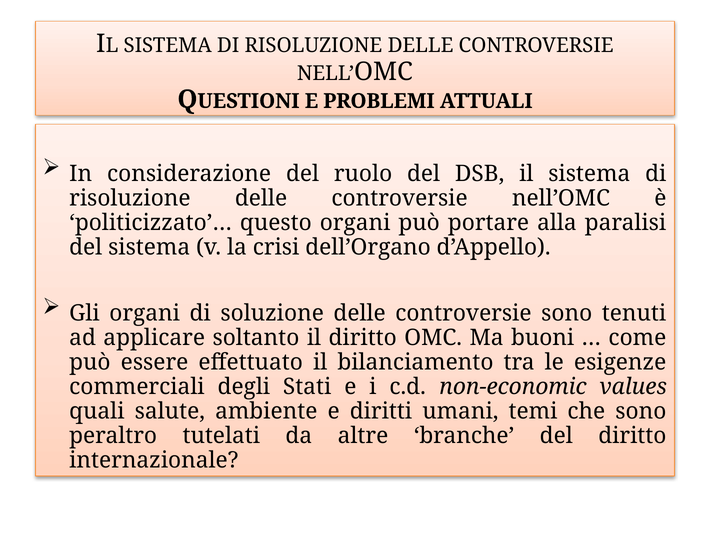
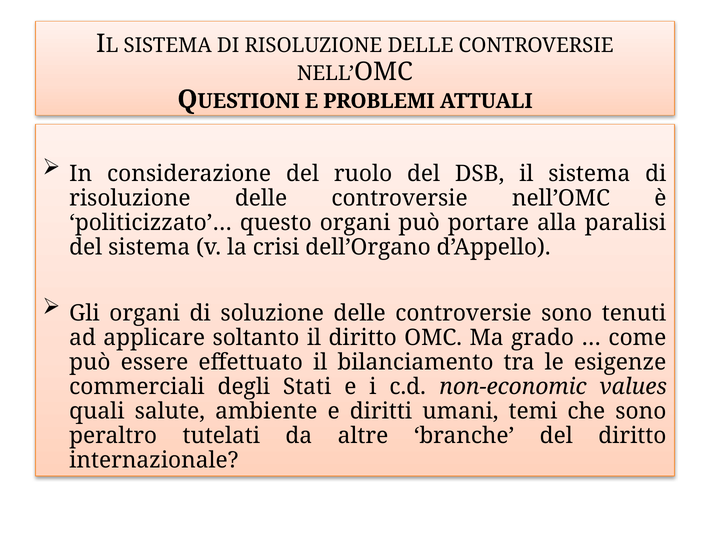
buoni: buoni -> grado (543, 338)
